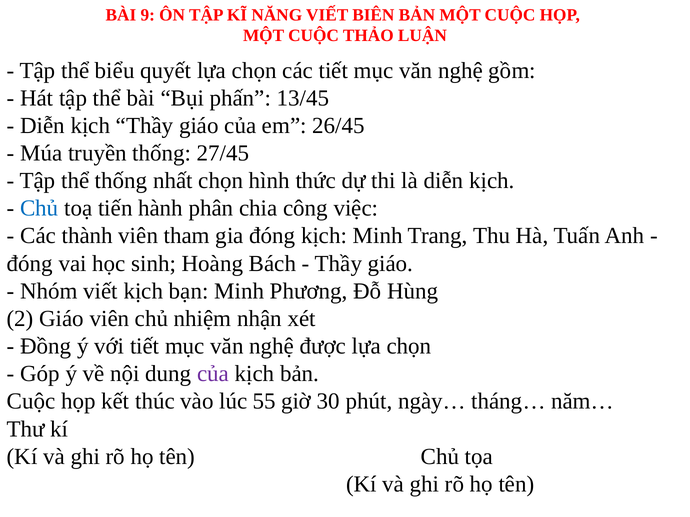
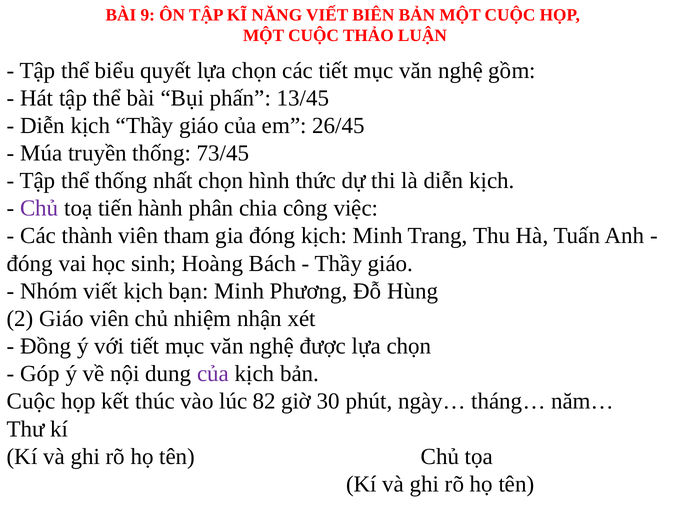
27/45: 27/45 -> 73/45 (223, 153)
Chủ colour: blue -> purple (39, 209)
55: 55 -> 82 (264, 402)
